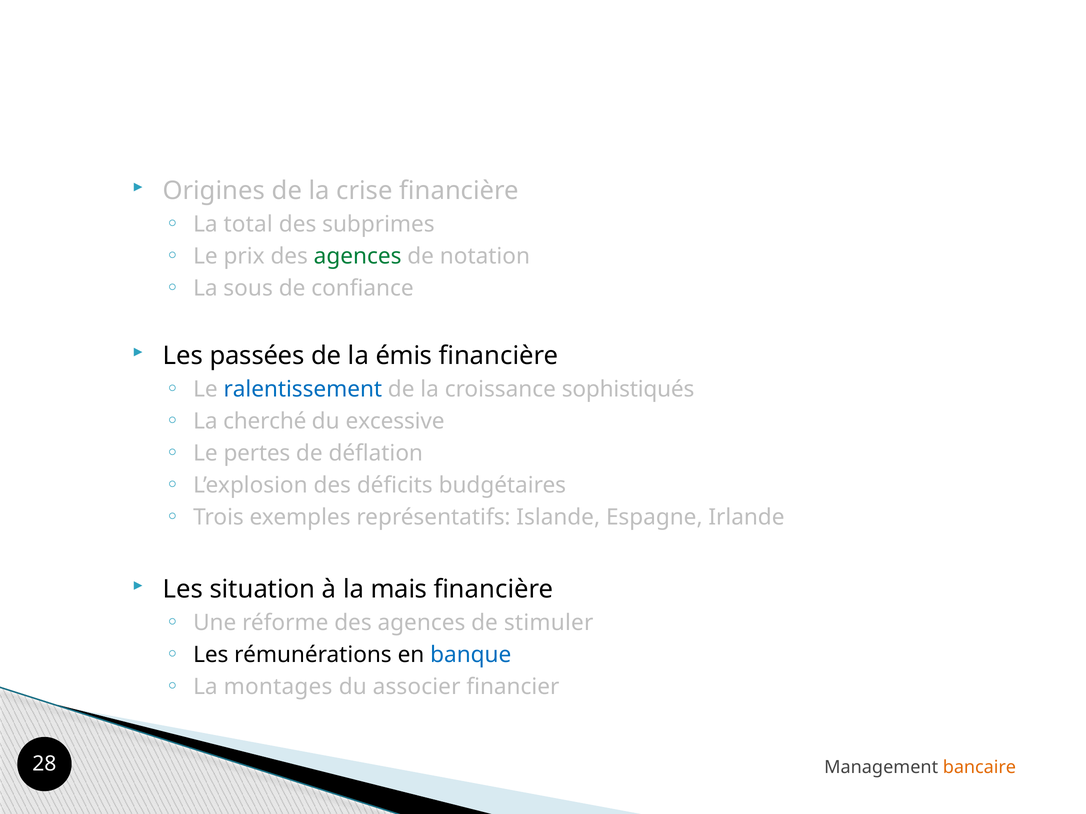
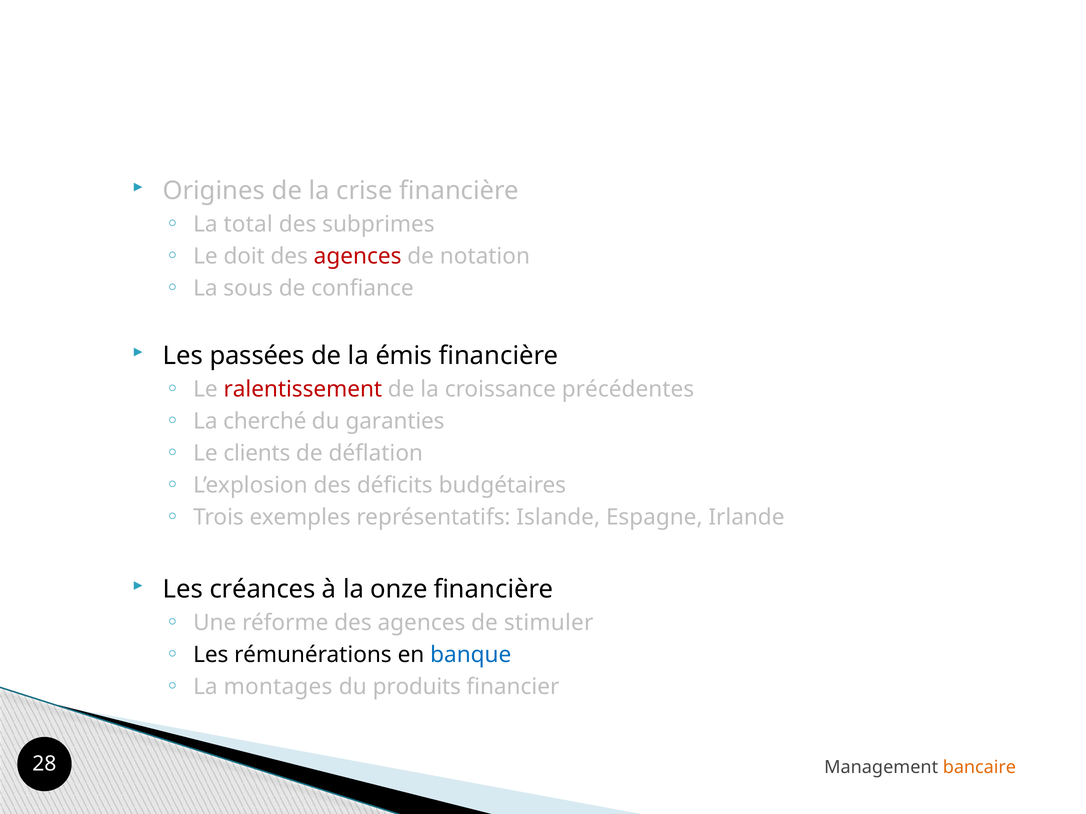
prix: prix -> doit (244, 257)
agences colour: green -> red (358, 257)
ralentissement colour: blue -> red (303, 389)
sophistiqués: sophistiqués -> précédentes (628, 389)
excessive: excessive -> garanties (395, 421)
pertes: pertes -> clients (257, 453)
situation: situation -> créances (262, 590)
mais: mais -> onze (399, 590)
associer: associer -> produits (417, 687)
